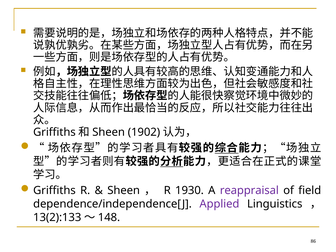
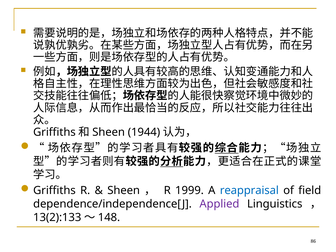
1902: 1902 -> 1944 (144, 132)
1930: 1930 -> 1999 (189, 190)
reappraisal colour: purple -> blue (249, 190)
